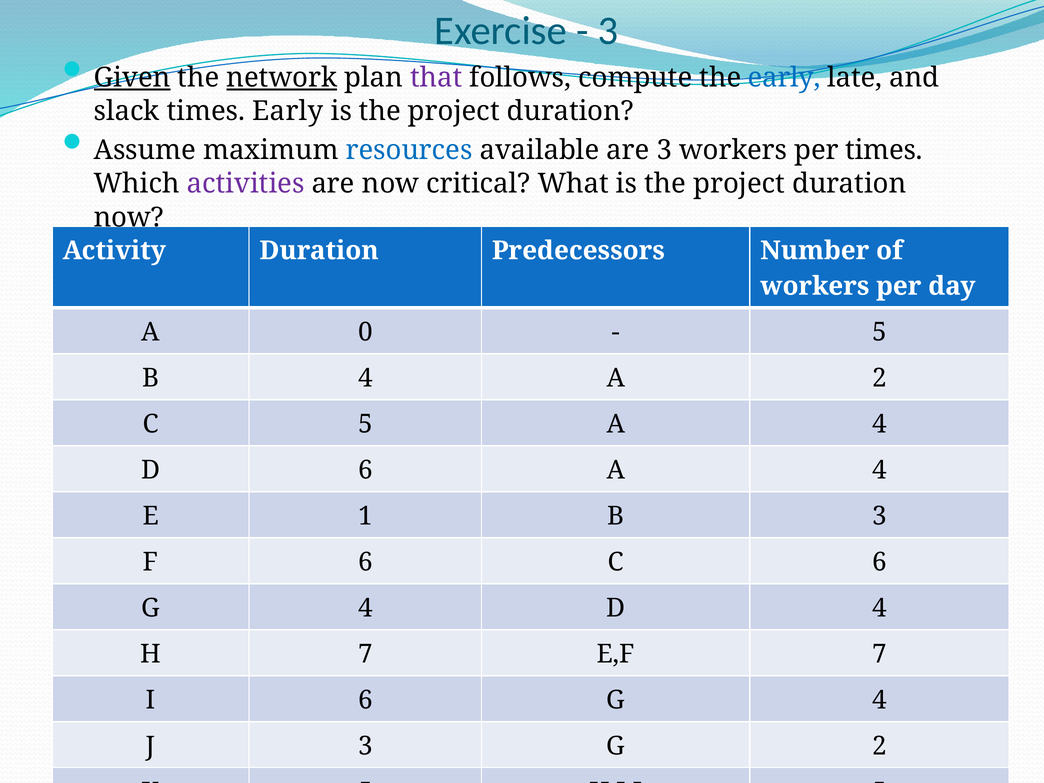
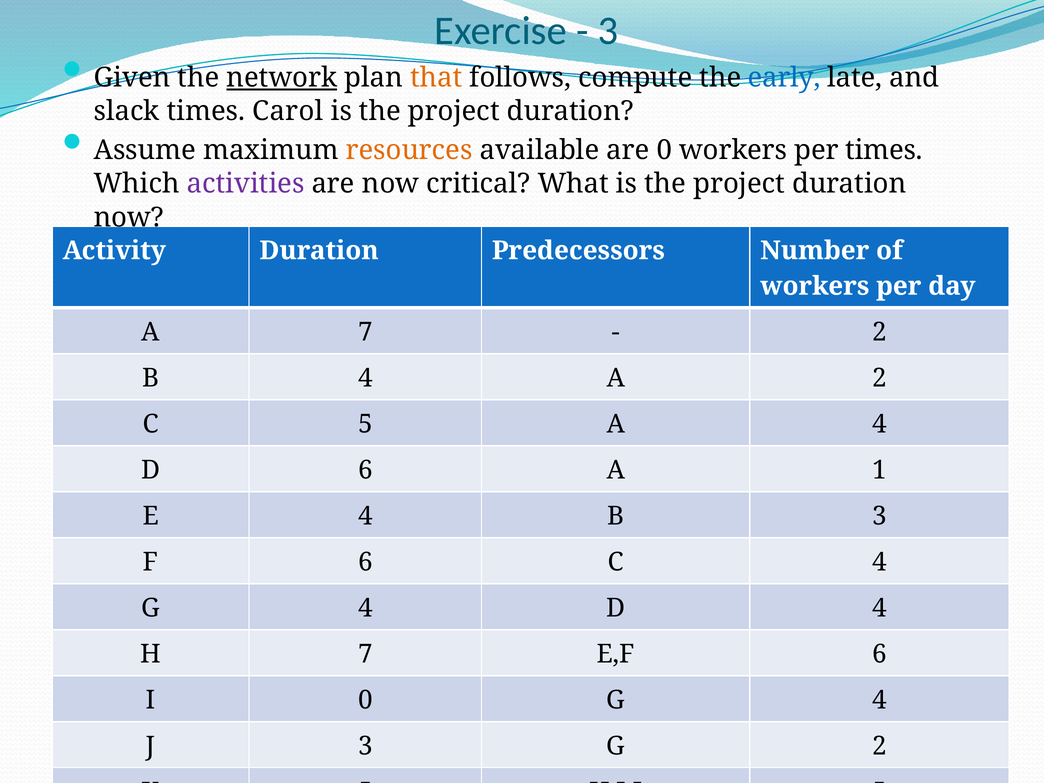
Given underline: present -> none (132, 78)
that colour: purple -> orange (436, 78)
times Early: Early -> Carol (288, 111)
resources colour: blue -> orange (409, 150)
are 3: 3 -> 0 (664, 150)
A 0: 0 -> 7 (365, 332)
5: 5 -> 2 (880, 332)
6 A 4: 4 -> 1 (880, 470)
E 1: 1 -> 4 (365, 516)
C 6: 6 -> 4 (880, 562)
E,F 7: 7 -> 6 (880, 654)
I 6: 6 -> 0 (365, 700)
